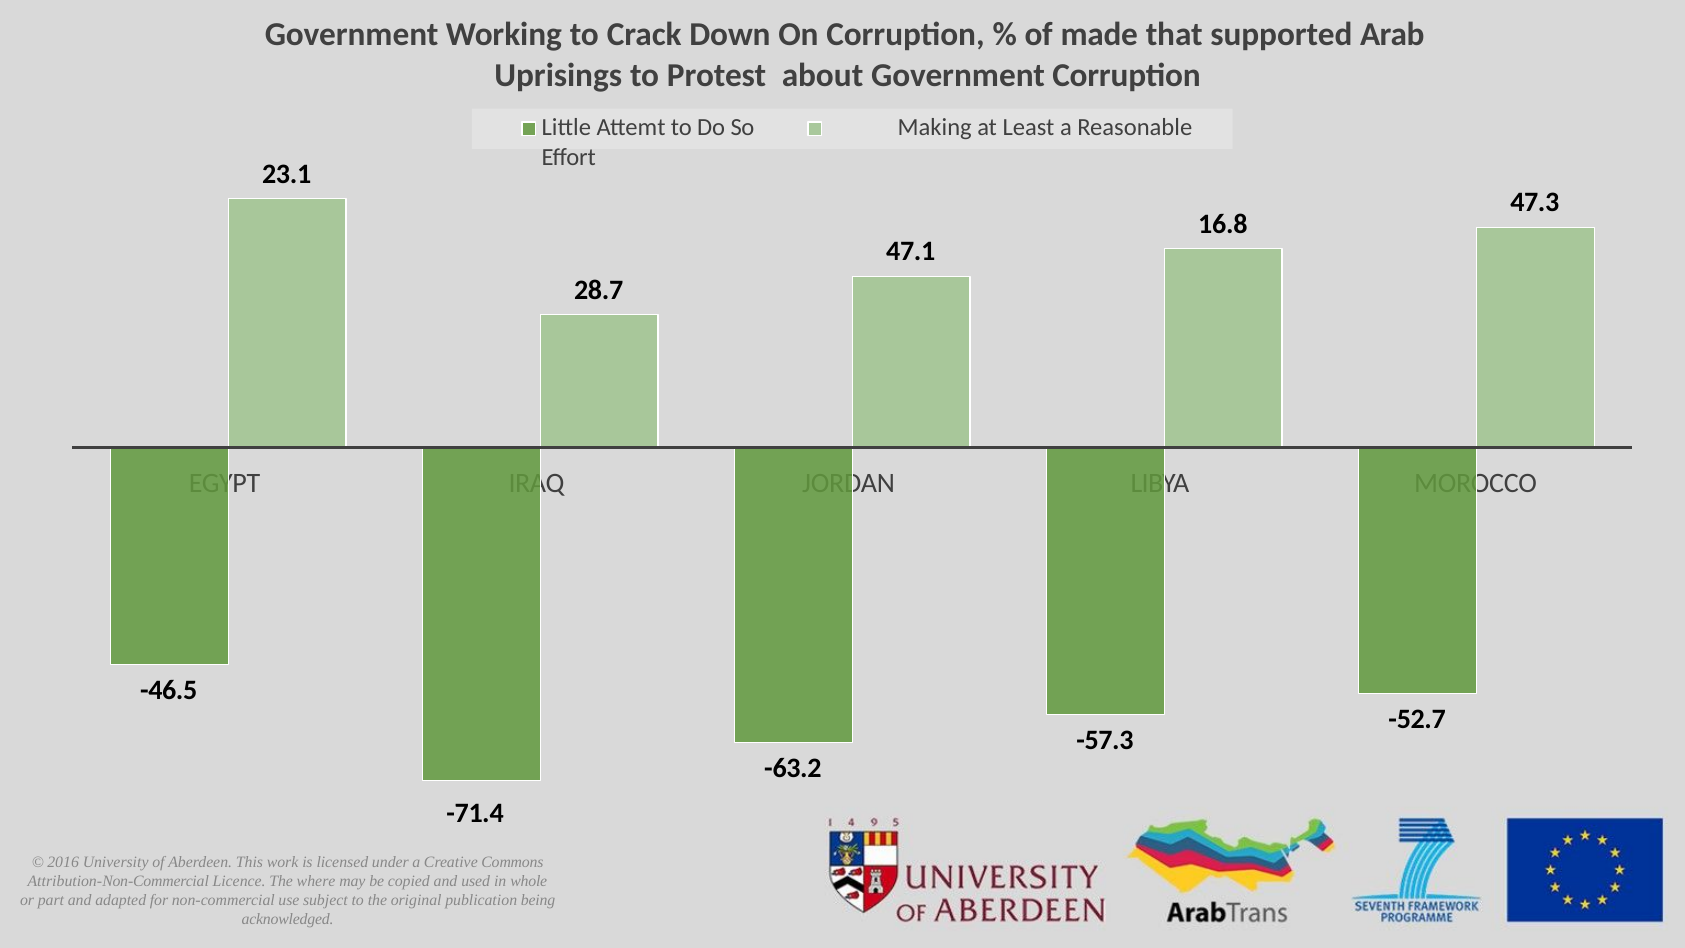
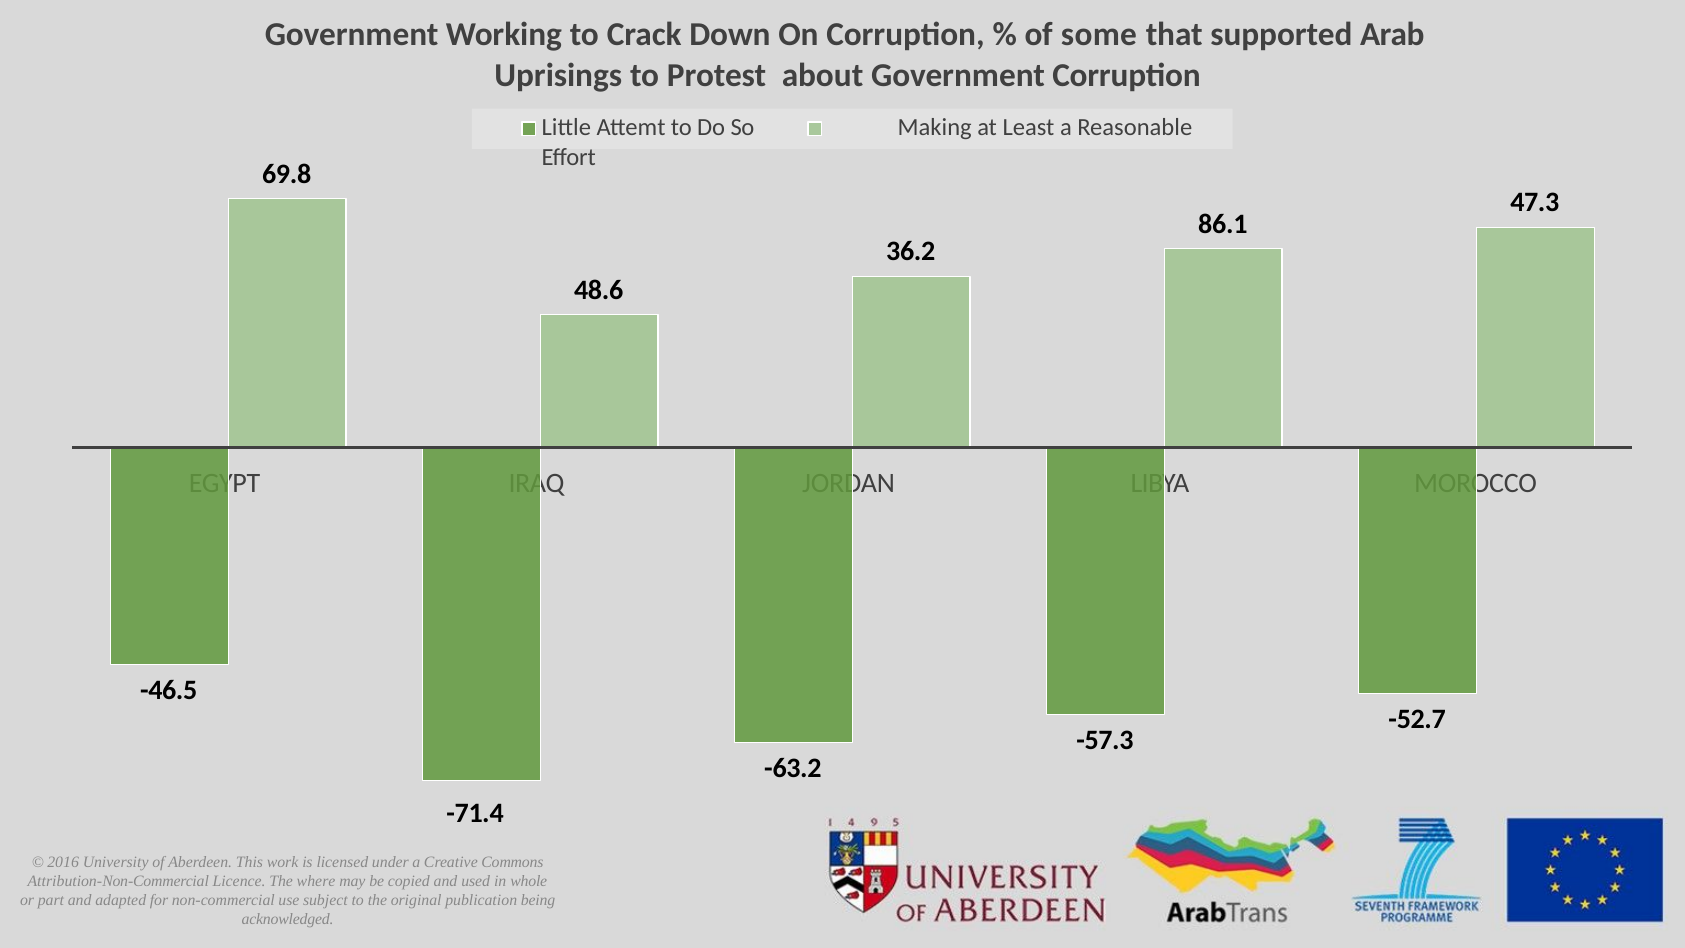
made: made -> some (1099, 34)
23.1: 23.1 -> 69.8 (287, 174)
16.8: 16.8 -> 86.1 (1223, 224)
47.1: 47.1 -> 36.2 (911, 252)
28.7: 28.7 -> 48.6 (599, 290)
